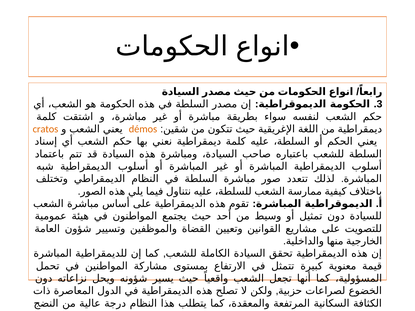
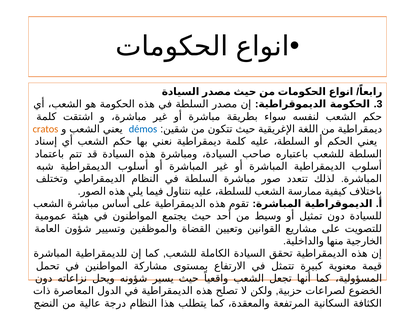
démos colour: orange -> blue (143, 129)
